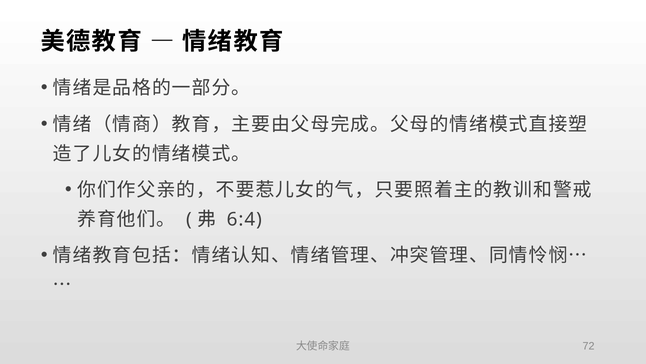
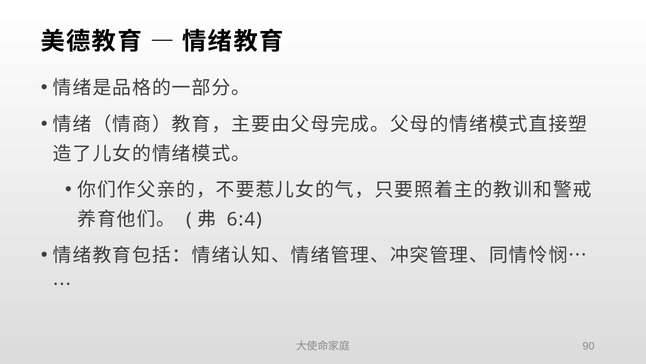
72: 72 -> 90 (589, 346)
